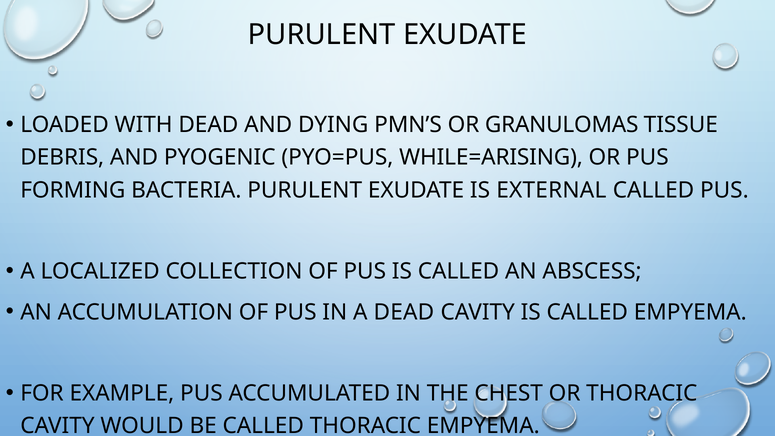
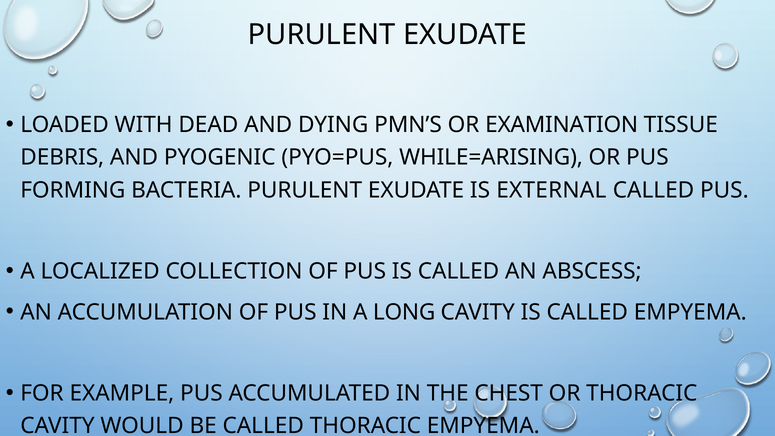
GRANULOMAS: GRANULOMAS -> EXAMINATION (562, 125)
A DEAD: DEAD -> LONG (404, 312)
